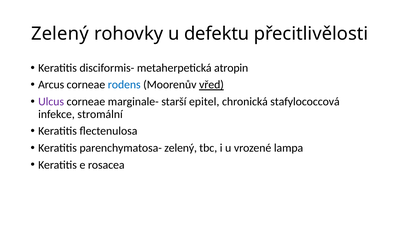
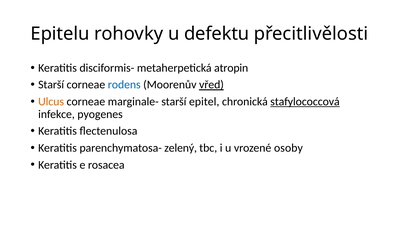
Zelený: Zelený -> Epitelu (60, 34)
Arcus: Arcus -> Starší (51, 85)
Ulcus colour: purple -> orange (51, 102)
stafylococcová underline: none -> present (305, 102)
stromální: stromální -> pyogenes (100, 114)
lampa: lampa -> osoby (288, 148)
